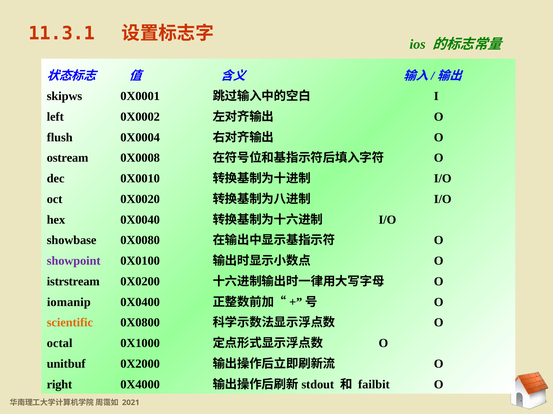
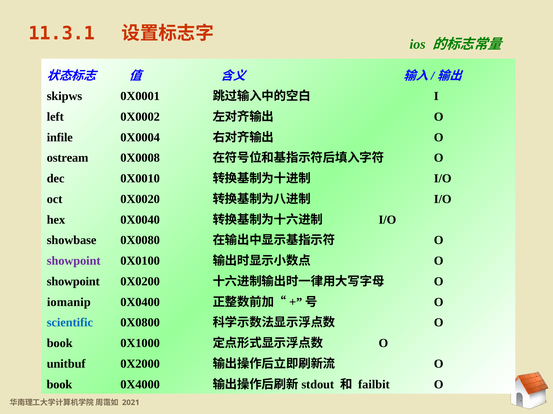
flush: flush -> infile (60, 138)
istrstream: istrstream -> showpoint (73, 282)
scientific colour: orange -> blue (70, 323)
octal: octal -> book (60, 344)
right: right -> book (59, 385)
